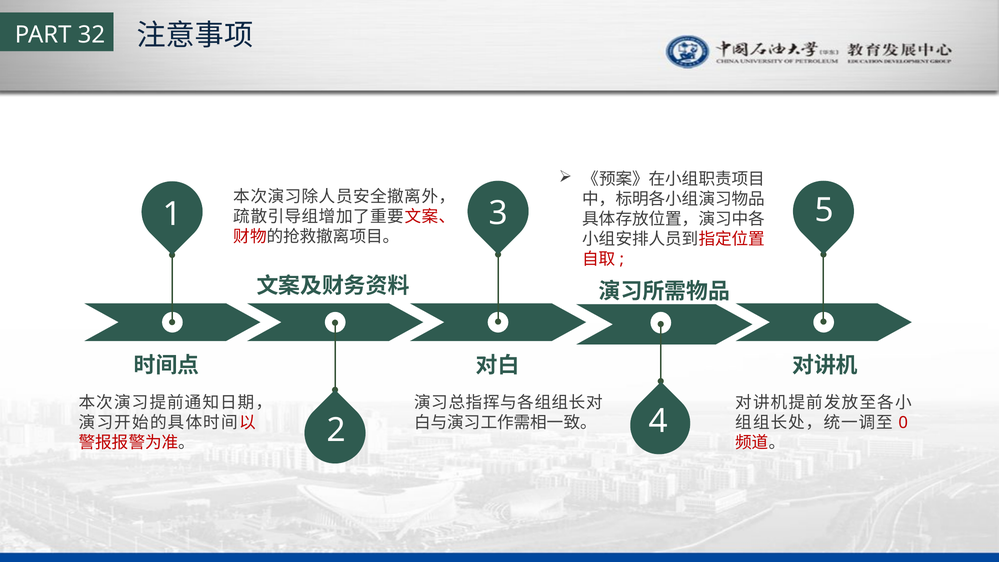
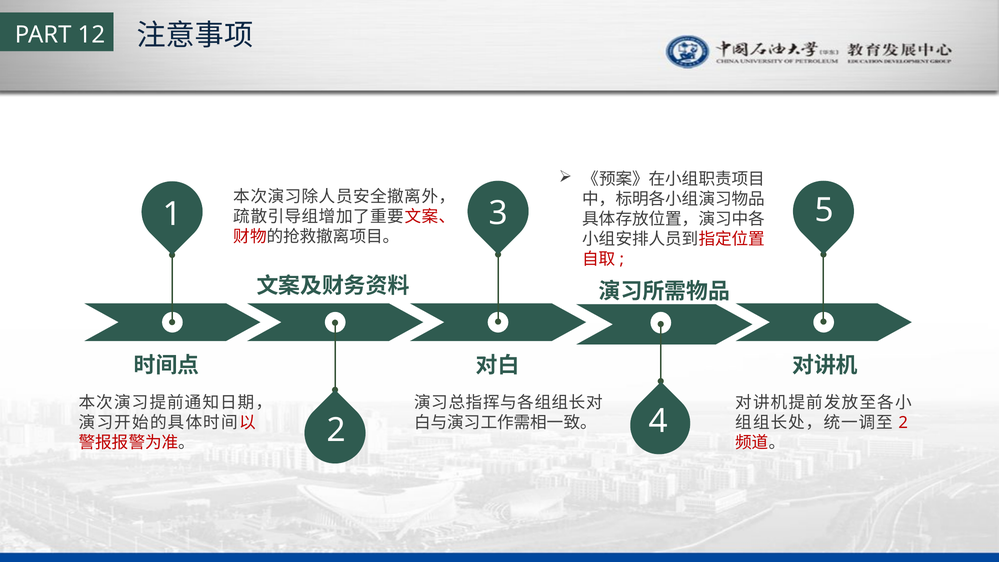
32: 32 -> 12 (91, 35)
0: 0 -> 2 (903, 423)
